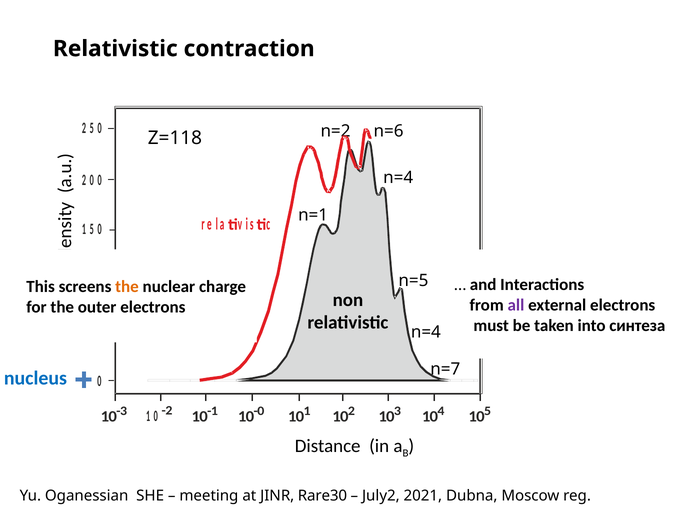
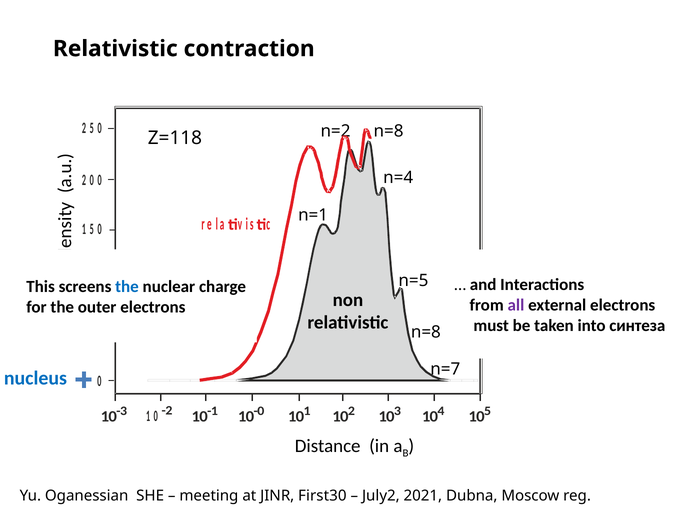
n=6: n=6 -> n=8 (389, 131)
the colour: orange -> blue (127, 287)
n=4: n=4 -> n=8 (426, 332)
Rare30: Rare30 -> First30 (322, 496)
